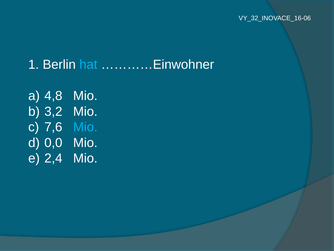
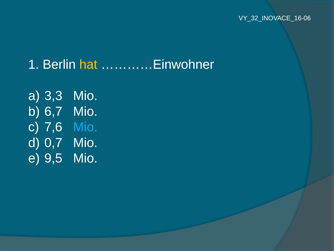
hat colour: light blue -> yellow (88, 65)
4,8: 4,8 -> 3,3 (53, 96)
3,2: 3,2 -> 6,7 (53, 111)
0,0: 0,0 -> 0,7 (53, 143)
2,4: 2,4 -> 9,5 (53, 158)
